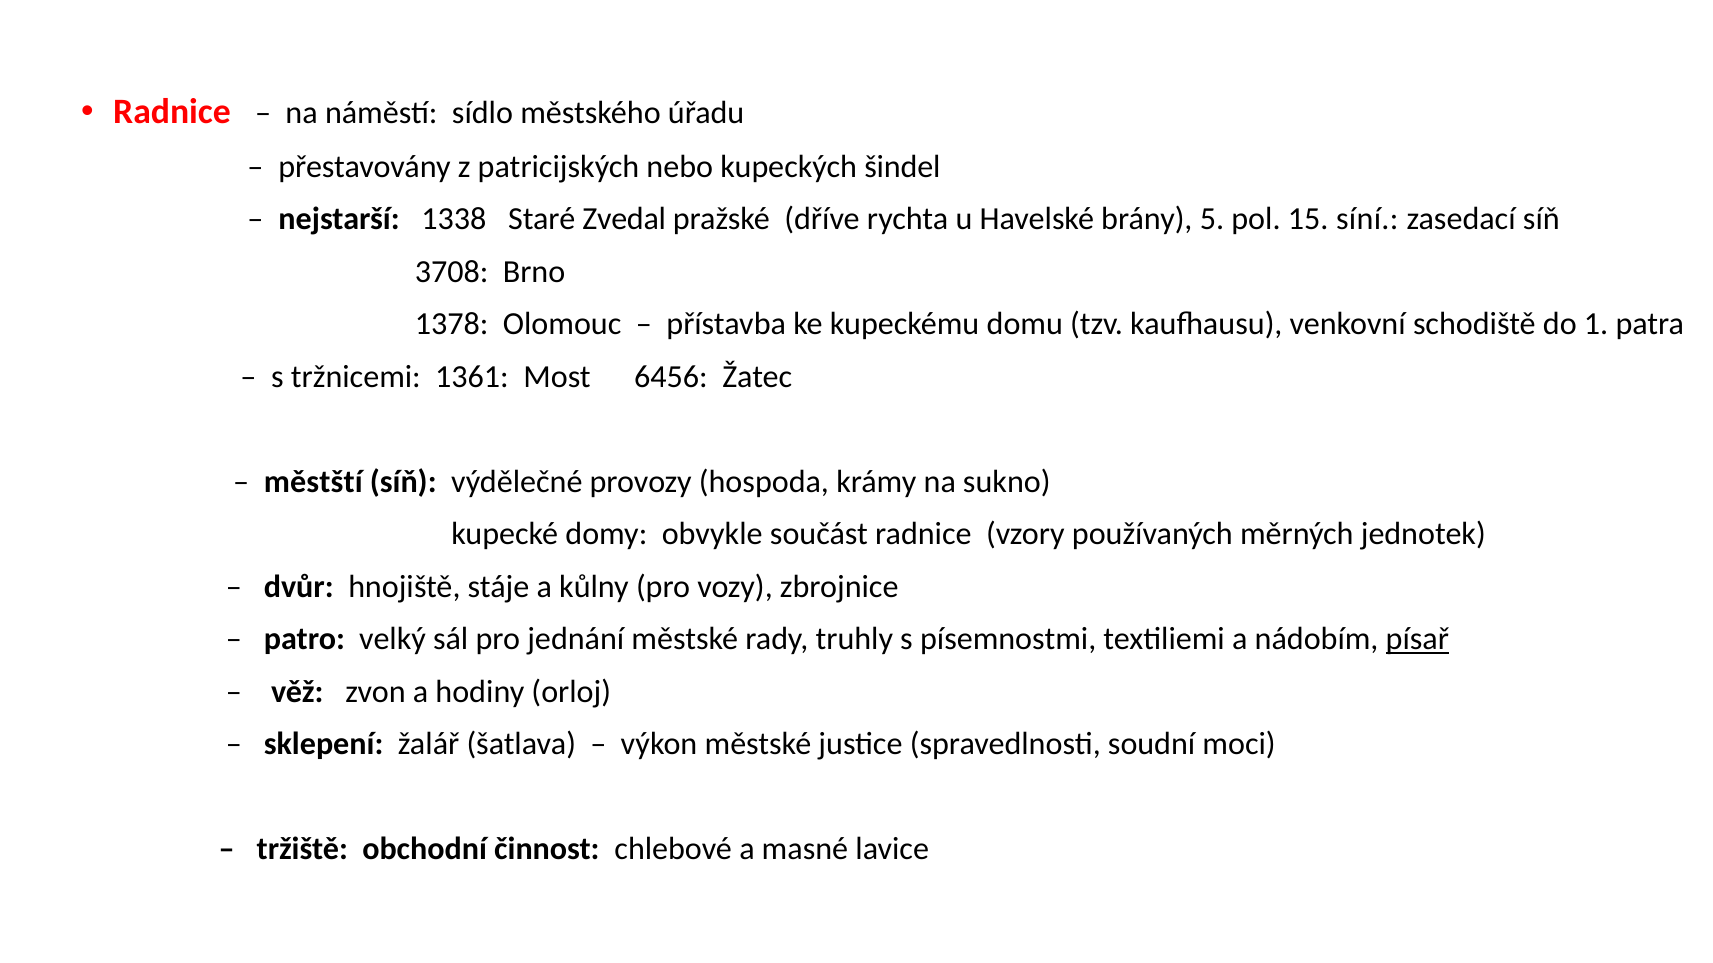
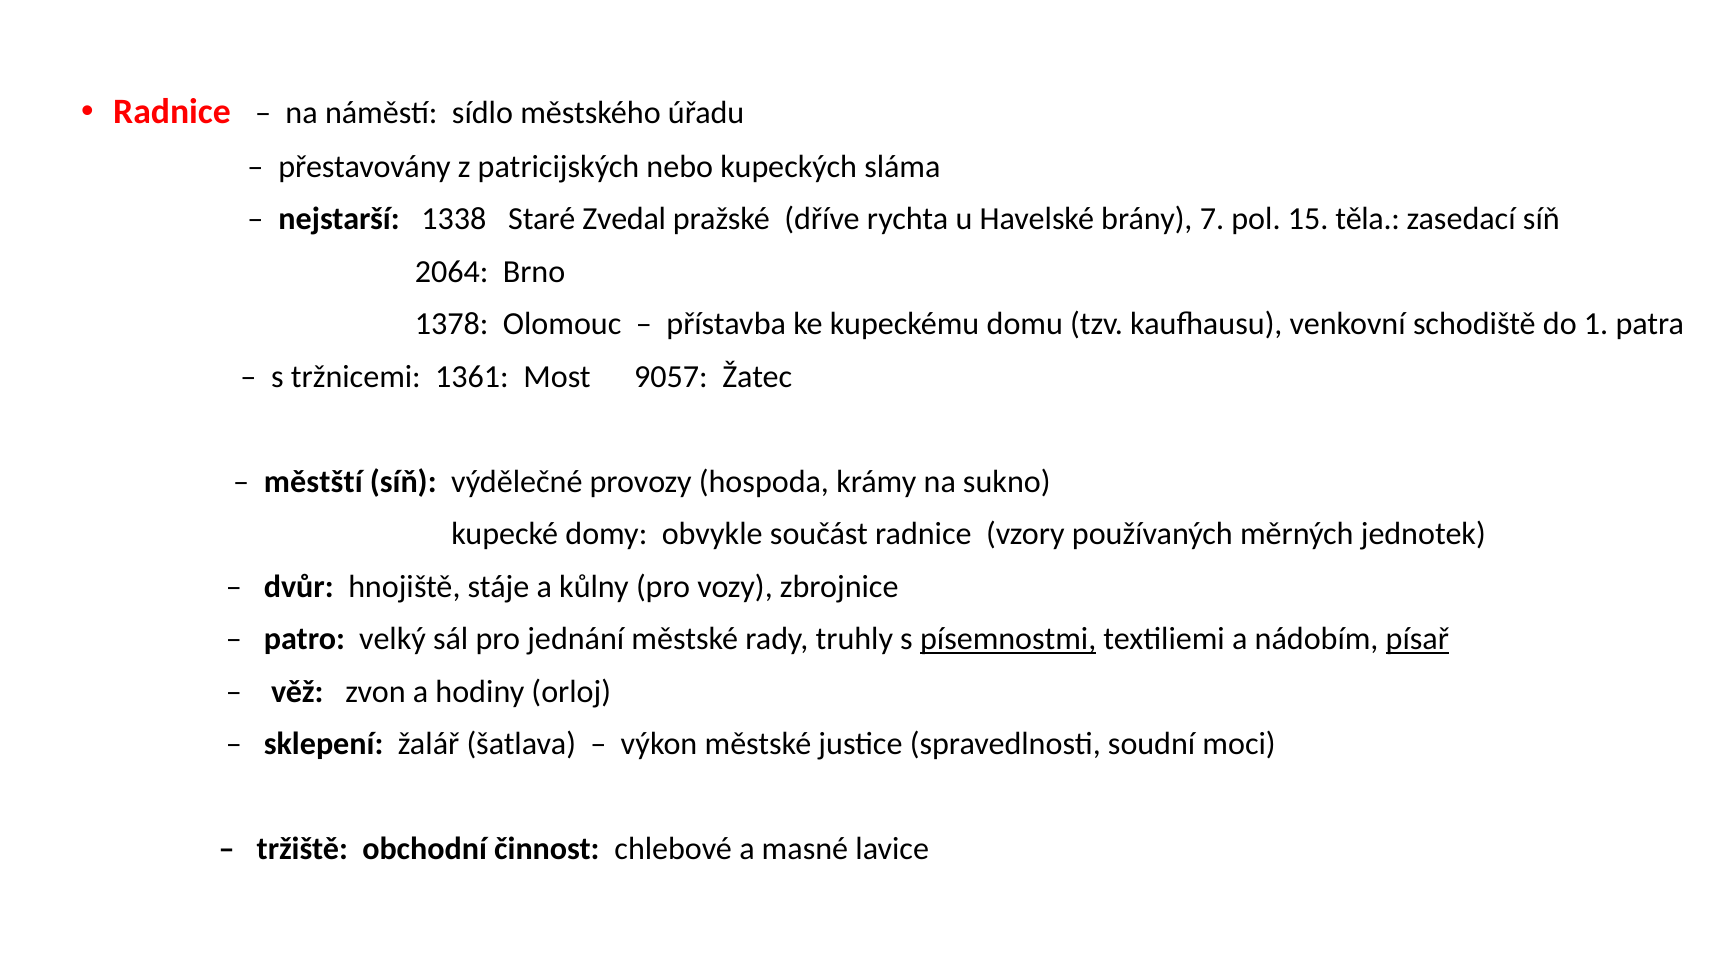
šindel: šindel -> sláma (902, 167)
5: 5 -> 7 (1212, 219)
síní: síní -> těla (1368, 219)
3708: 3708 -> 2064 (452, 272)
6456: 6456 -> 9057 (671, 377)
písemnostmi underline: none -> present (1008, 640)
